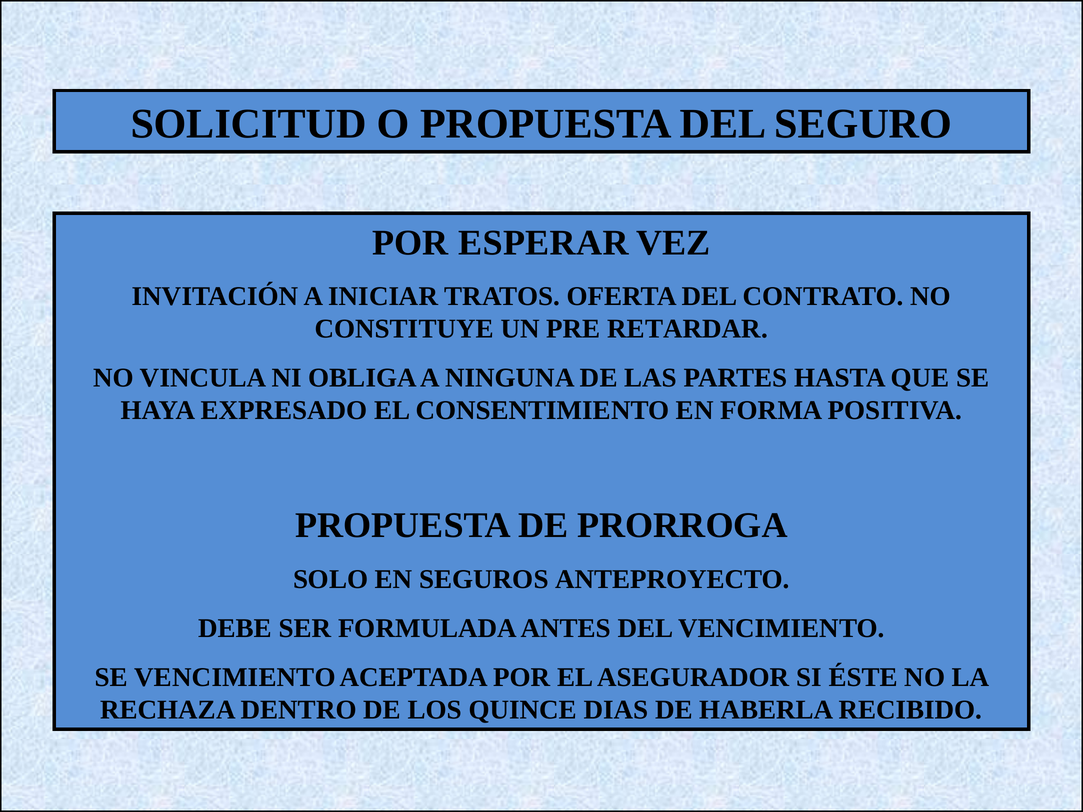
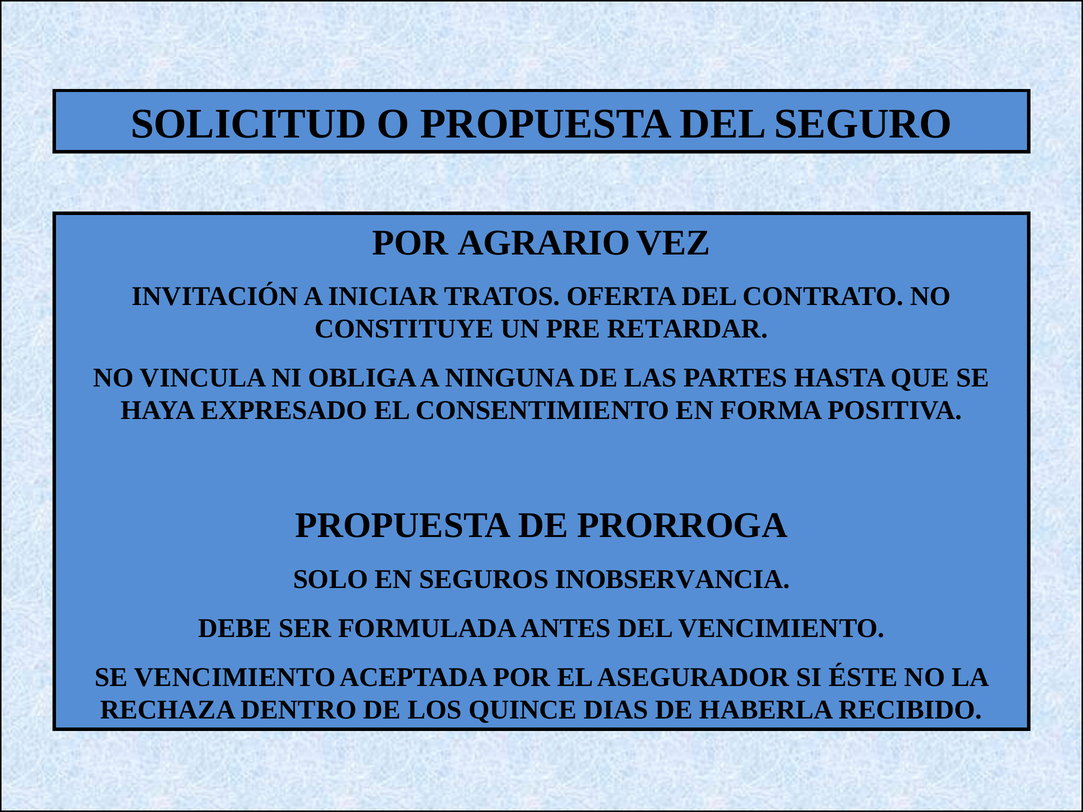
ESPERAR: ESPERAR -> AGRARIO (544, 243)
ANTEPROYECTO: ANTEPROYECTO -> INOBSERVANCIA (673, 579)
